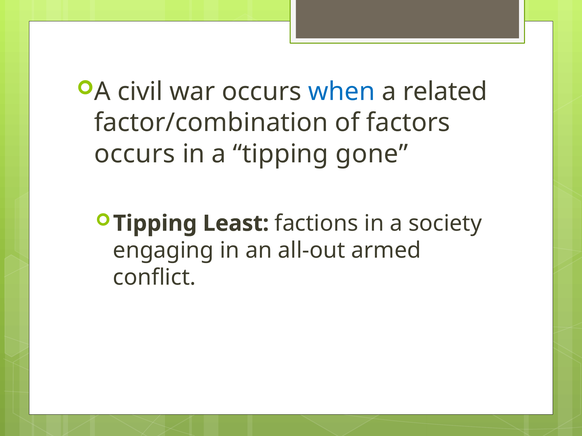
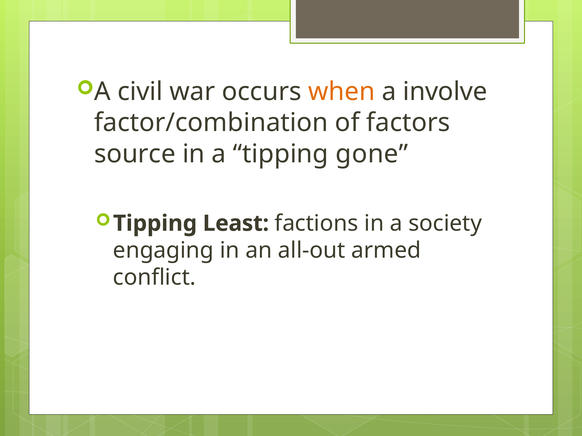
when colour: blue -> orange (342, 92)
related: related -> involve (445, 92)
occurs: occurs -> source (135, 154)
